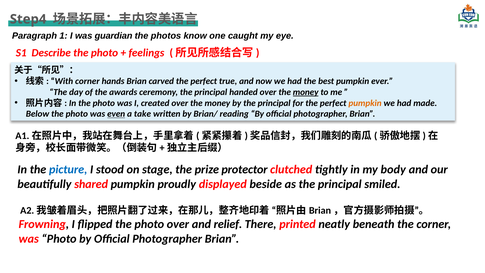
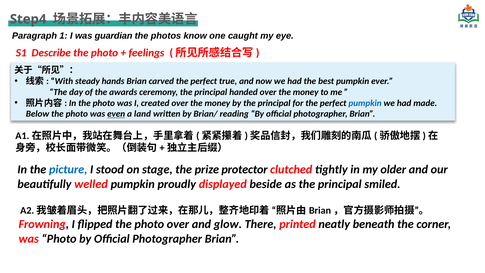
With corner: corner -> steady (87, 81)
money underline: present -> none (306, 92)
pumpkin colour: orange -> blue (365, 103)
take: take -> land (142, 114)
body: body -> older (393, 169)
shared: shared -> welled (91, 184)
relief: relief -> glow (228, 224)
